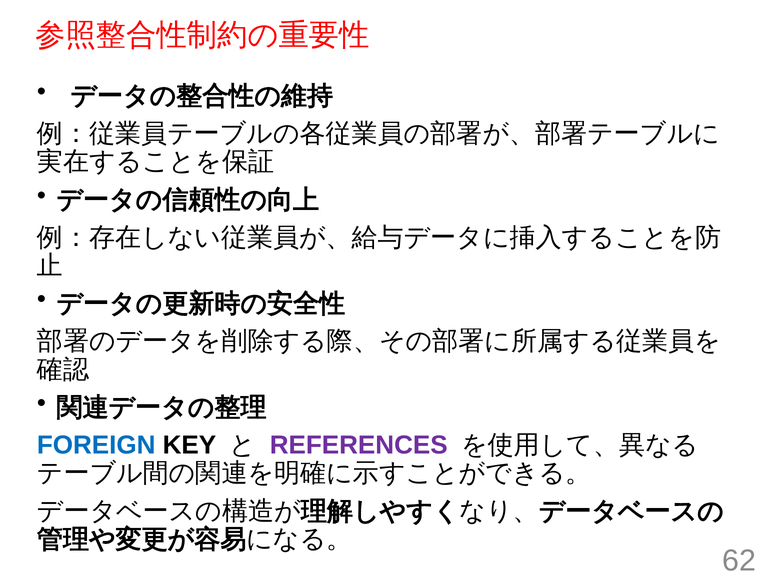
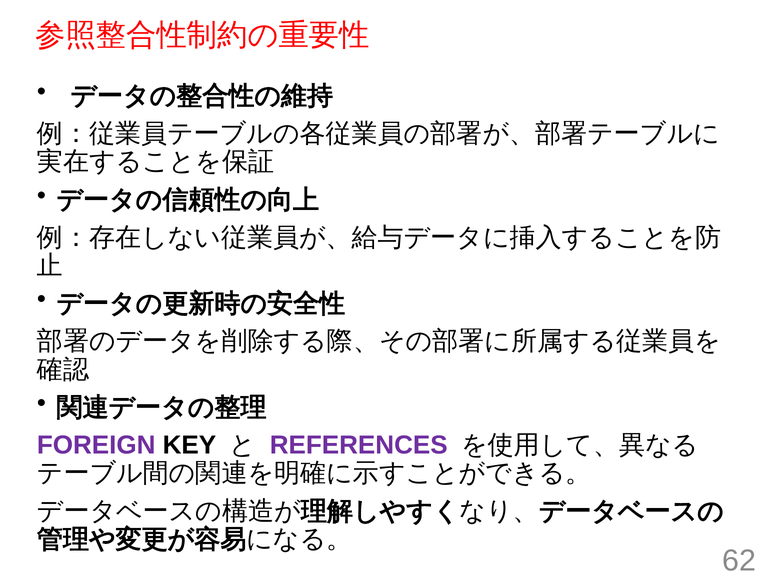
FOREIGN colour: blue -> purple (96, 445)
